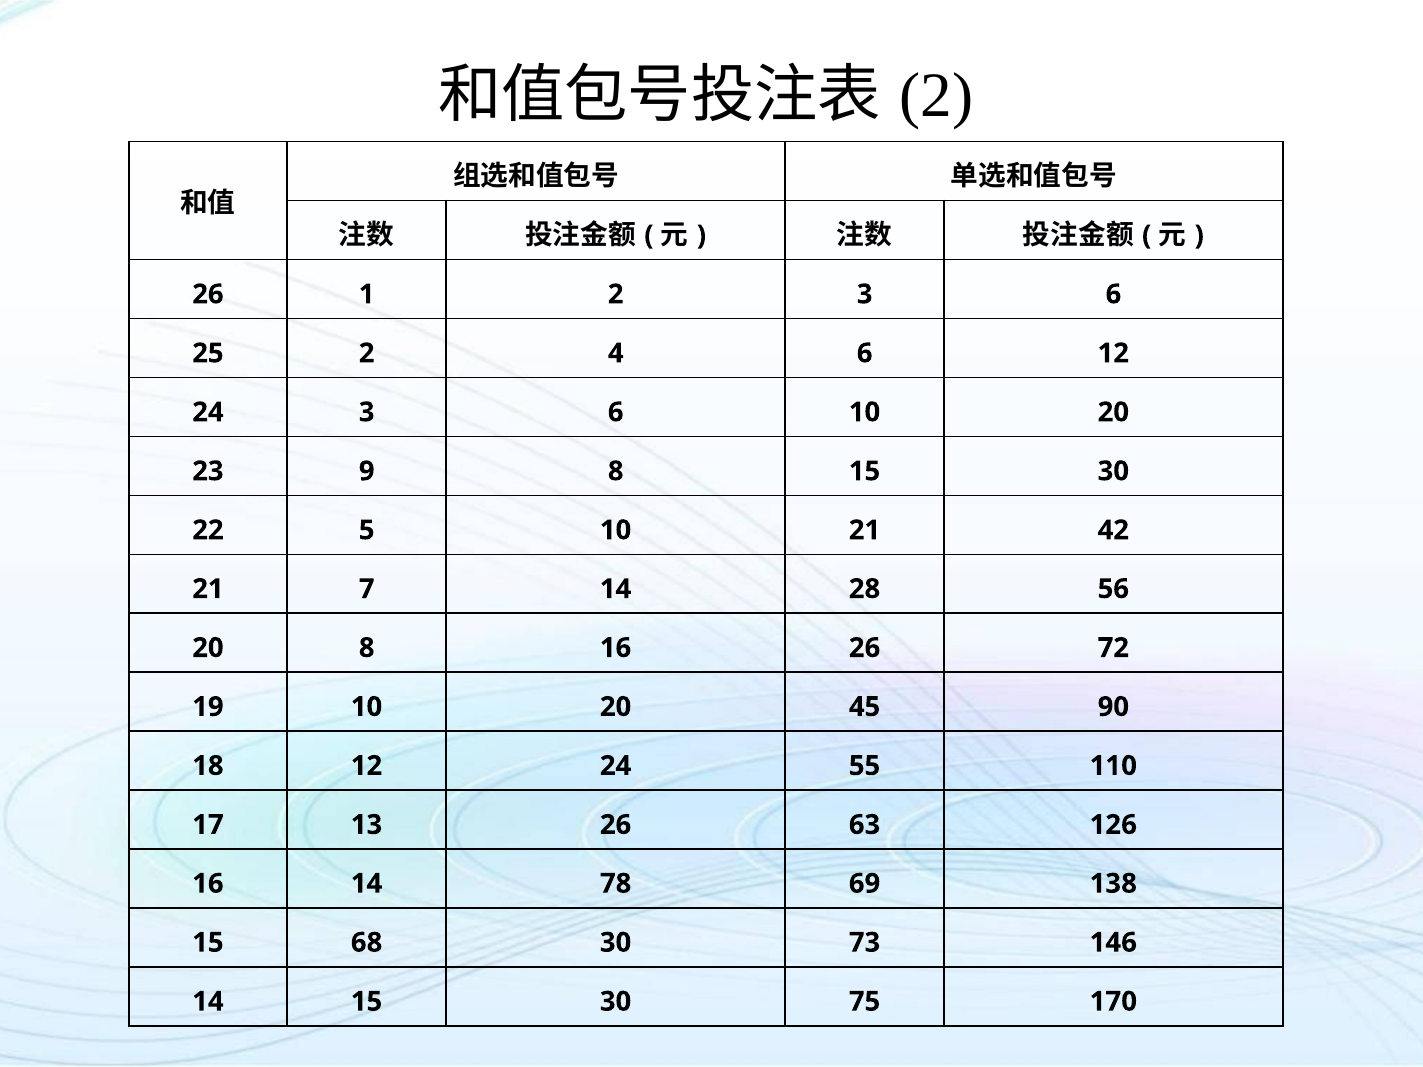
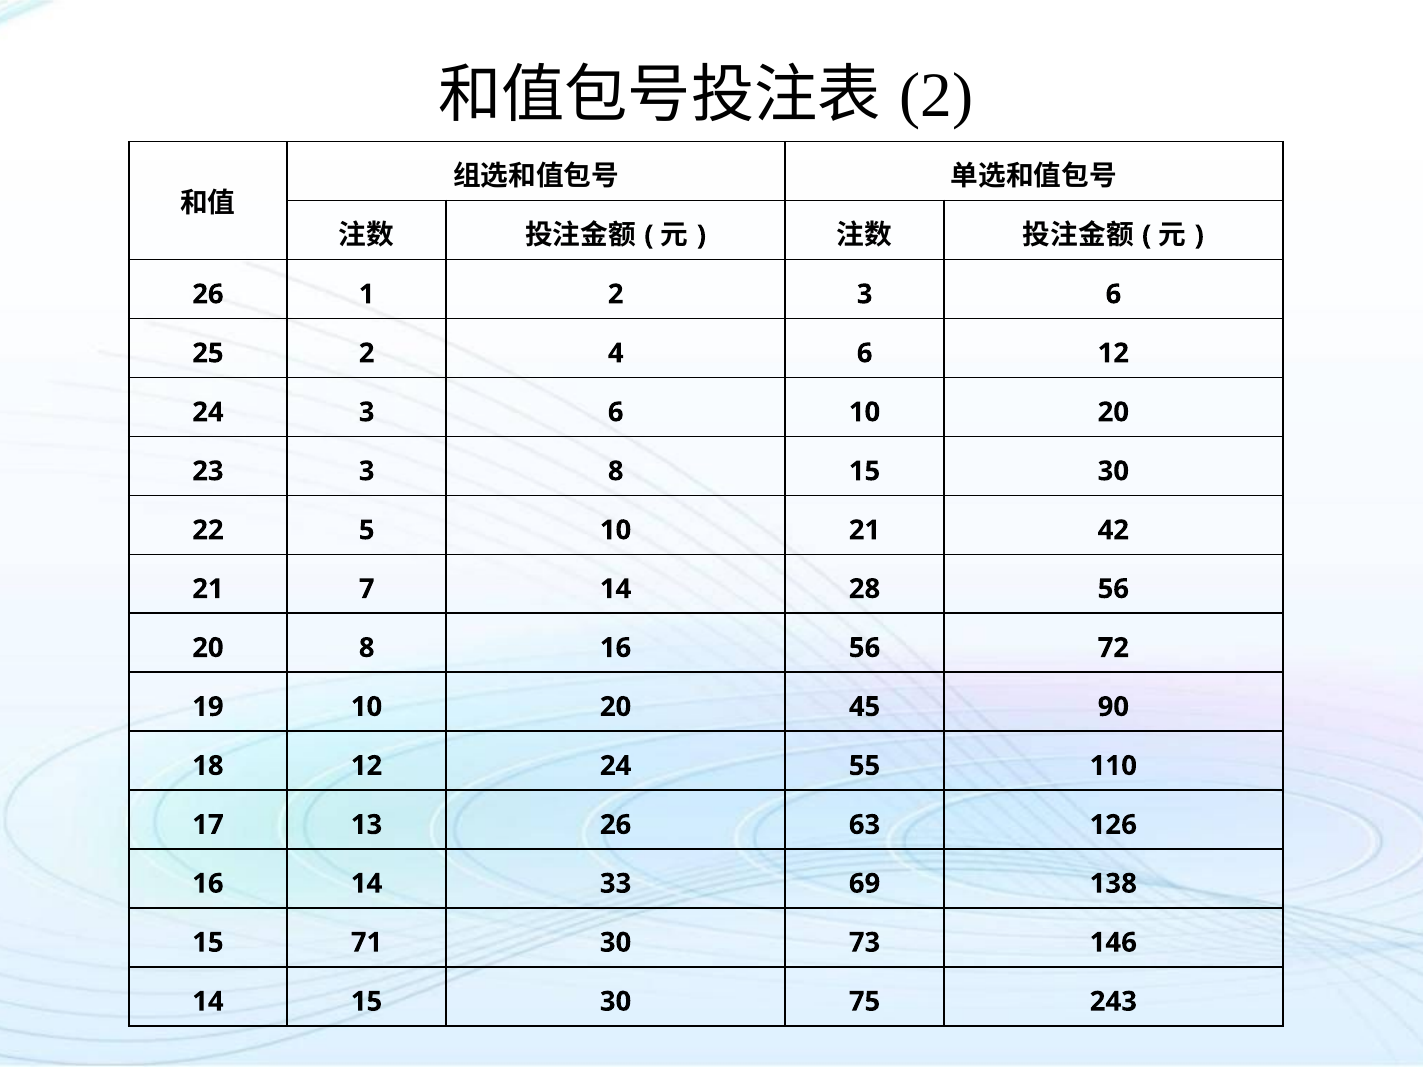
23 9: 9 -> 3 (367, 471)
16 26: 26 -> 56 (865, 648)
78: 78 -> 33 (616, 884)
68: 68 -> 71 (367, 943)
170: 170 -> 243 (1113, 1002)
